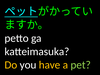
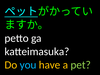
you colour: white -> light blue (28, 65)
